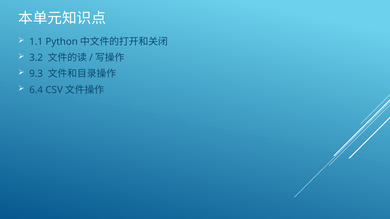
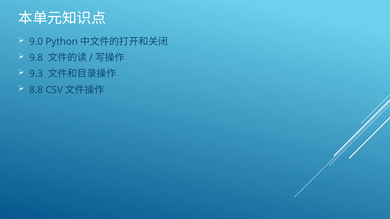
1.1: 1.1 -> 9.0 (36, 42)
3.2: 3.2 -> 9.8 (36, 58)
6.4: 6.4 -> 8.8 (36, 90)
